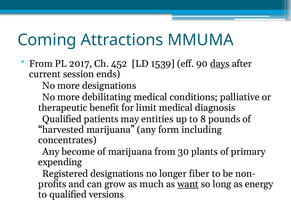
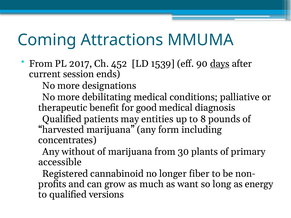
limit: limit -> good (146, 108)
become: become -> without (78, 152)
expending: expending -> accessible (60, 162)
Registered designations: designations -> cannabinoid (117, 174)
want underline: present -> none (188, 184)
